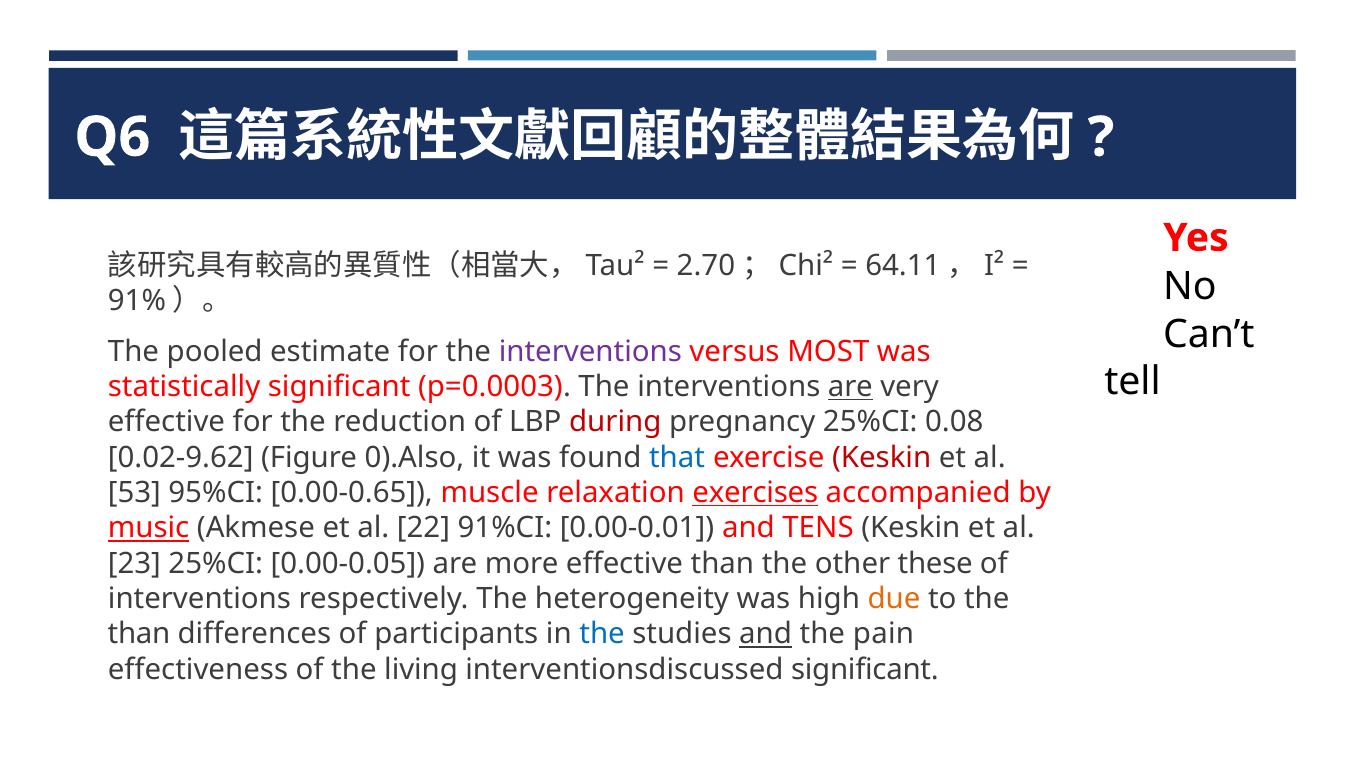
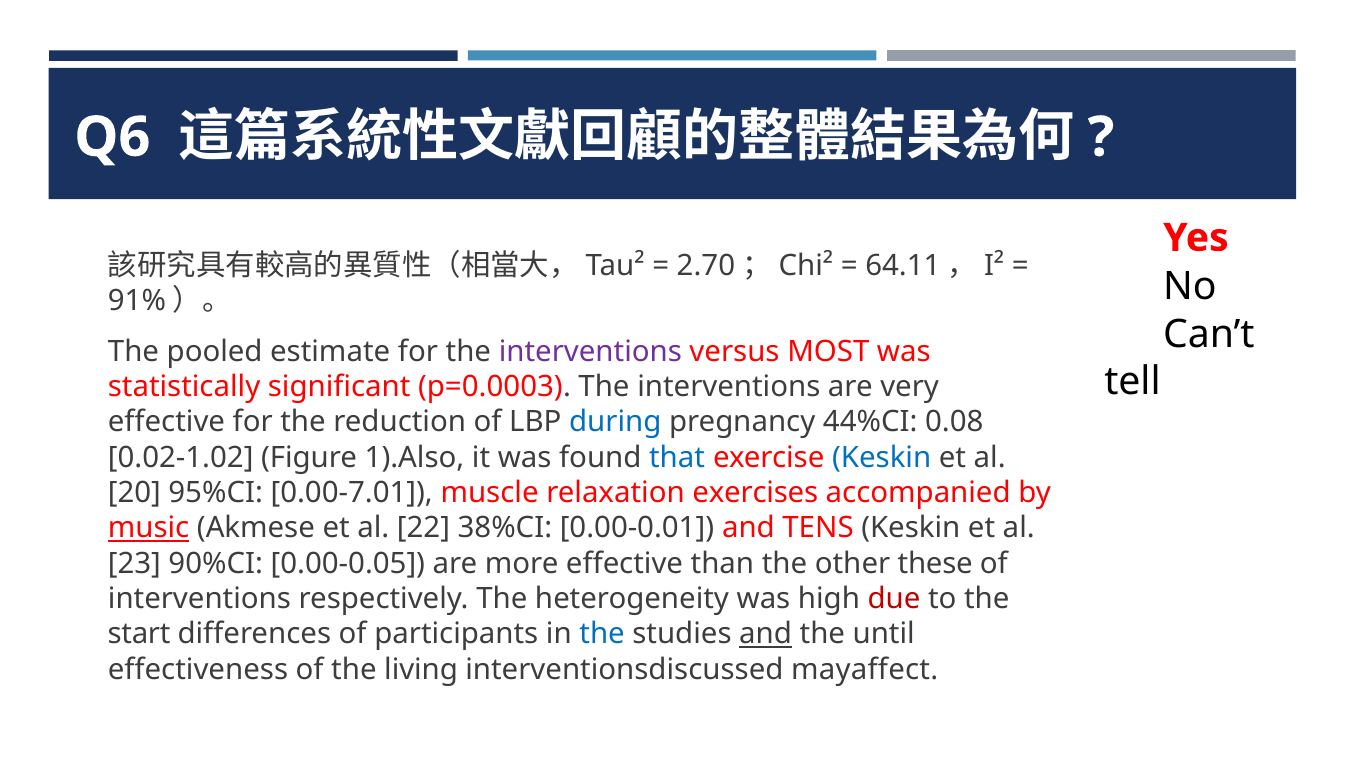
are underline: present -> none (850, 387)
during colour: red -> blue (615, 422)
pregnancy 25%CI: 25%CI -> 44%CI (870, 422)
0.02-9.62: 0.02-9.62 -> 0.02-1.02 (181, 457)
0).Also: 0).Also -> 1).Also (414, 457)
Keskin colour: red -> blue (882, 457)
53: 53 -> 20 (134, 493)
0.00-0.65: 0.00-0.65 -> 0.00-7.01 (352, 493)
exercises underline: present -> none (755, 493)
91%CI: 91%CI -> 38%CI (505, 528)
23 25%CI: 25%CI -> 90%CI (216, 563)
due colour: orange -> red (894, 598)
than: than -> start (139, 634)
pain: pain -> until (884, 634)
interventionsdiscussed significant: significant -> mayaffect (865, 669)
